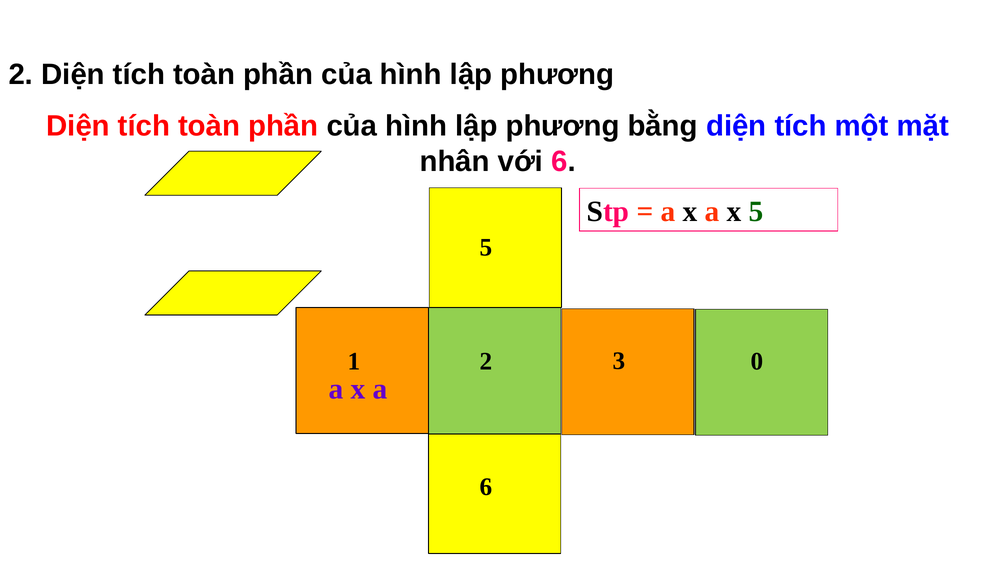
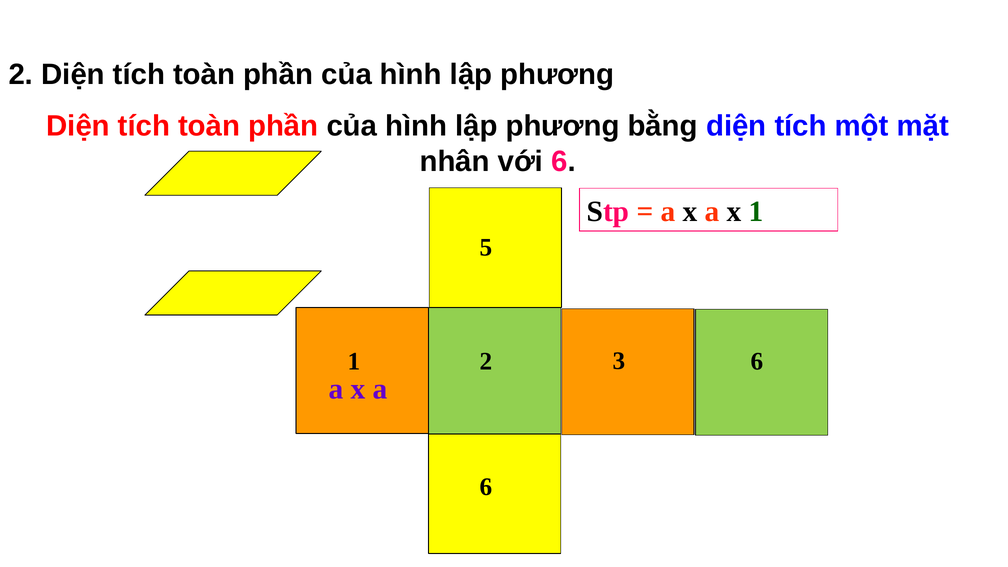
x 5: 5 -> 1 (756, 212)
1 0: 0 -> 6 (757, 361)
